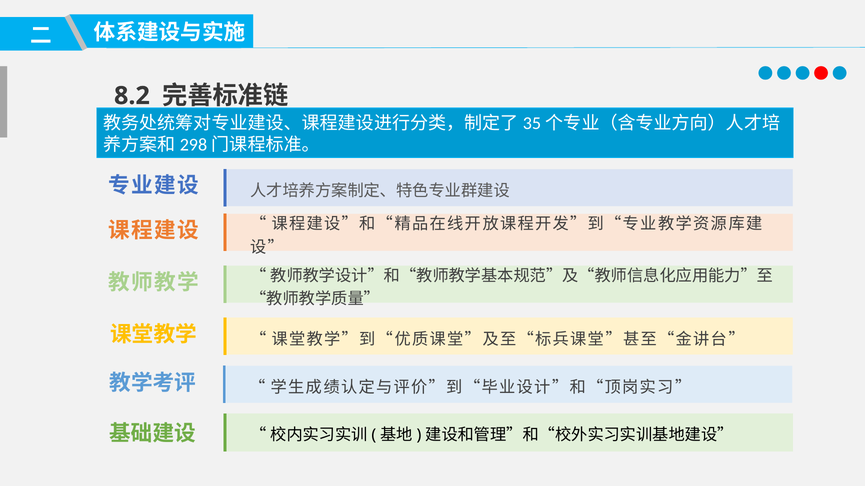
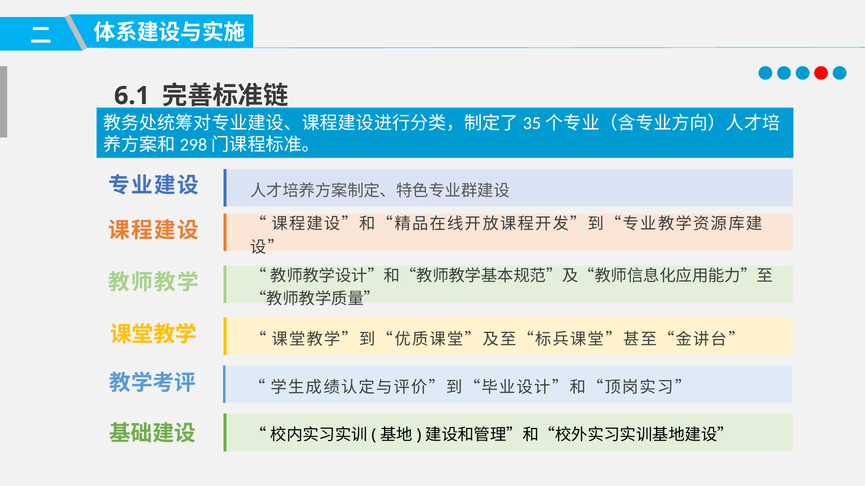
8.2: 8.2 -> 6.1 (132, 96)
